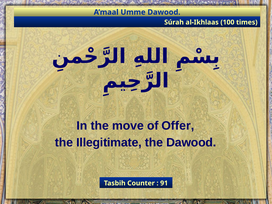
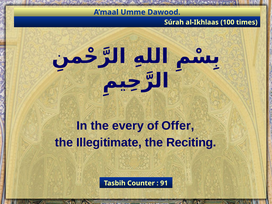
move: move -> every (128, 126)
the Dawood: Dawood -> Reciting (191, 143)
